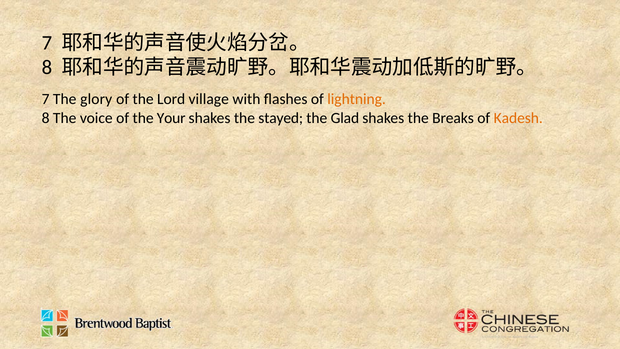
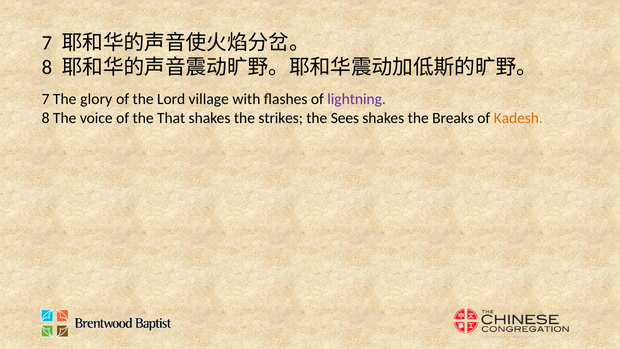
lightning colour: orange -> purple (357, 99)
Your: Your -> That (171, 118)
stayed: stayed -> strikes (281, 118)
Glad: Glad -> Sees (345, 118)
